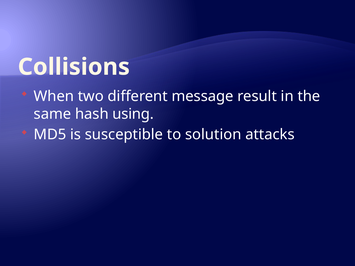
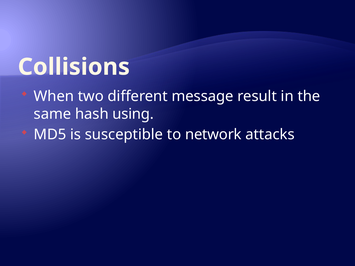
solution: solution -> network (213, 135)
